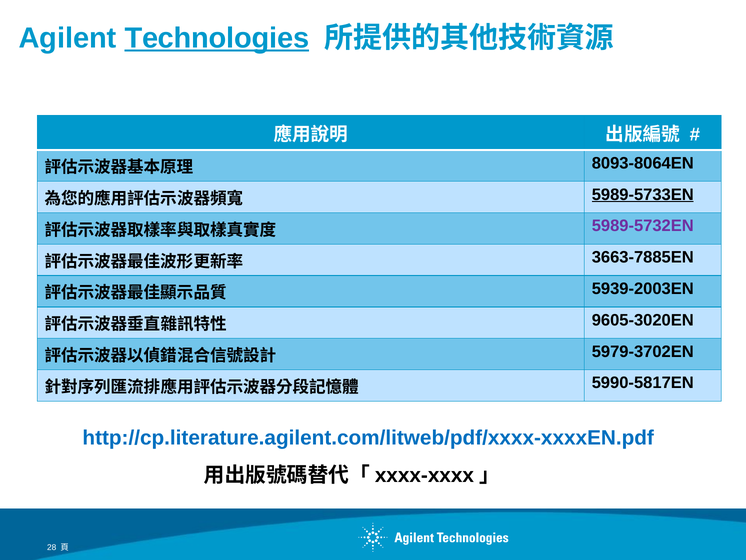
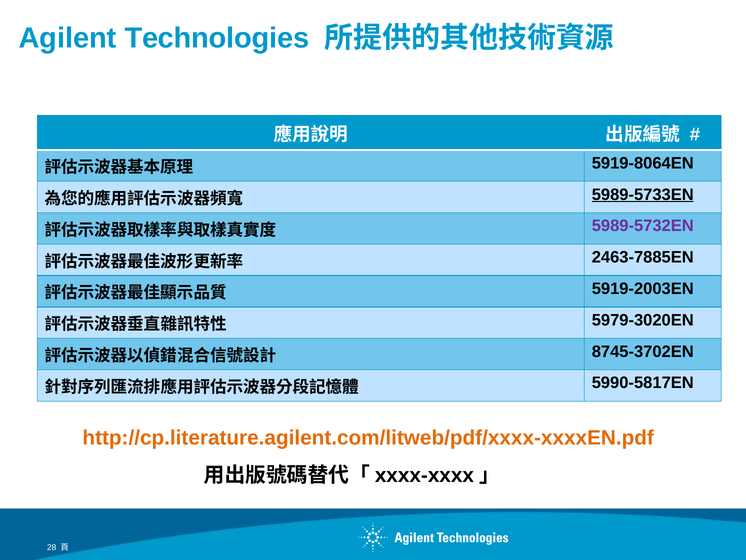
Technologies underline: present -> none (217, 38)
8093-8064EN: 8093-8064EN -> 5919-8064EN (643, 163)
3663-7885EN: 3663-7885EN -> 2463-7885EN (643, 257)
5939-2003EN: 5939-2003EN -> 5919-2003EN (643, 288)
9605-3020EN: 9605-3020EN -> 5979-3020EN (643, 320)
5979-3702EN: 5979-3702EN -> 8745-3702EN (643, 351)
http://cp.literature.agilent.com/litweb/pdf/xxxx-xxxxEN.pdf colour: blue -> orange (368, 438)
